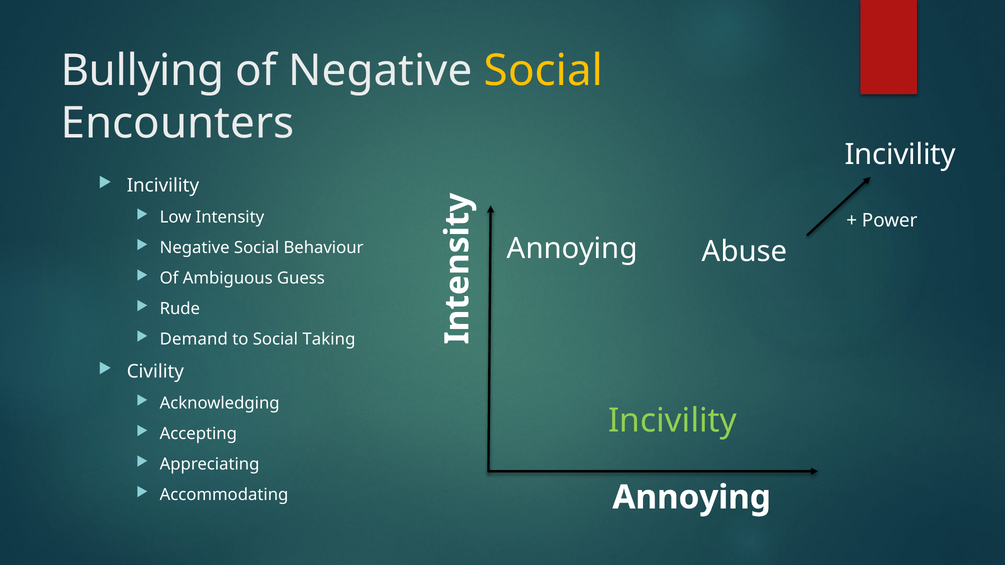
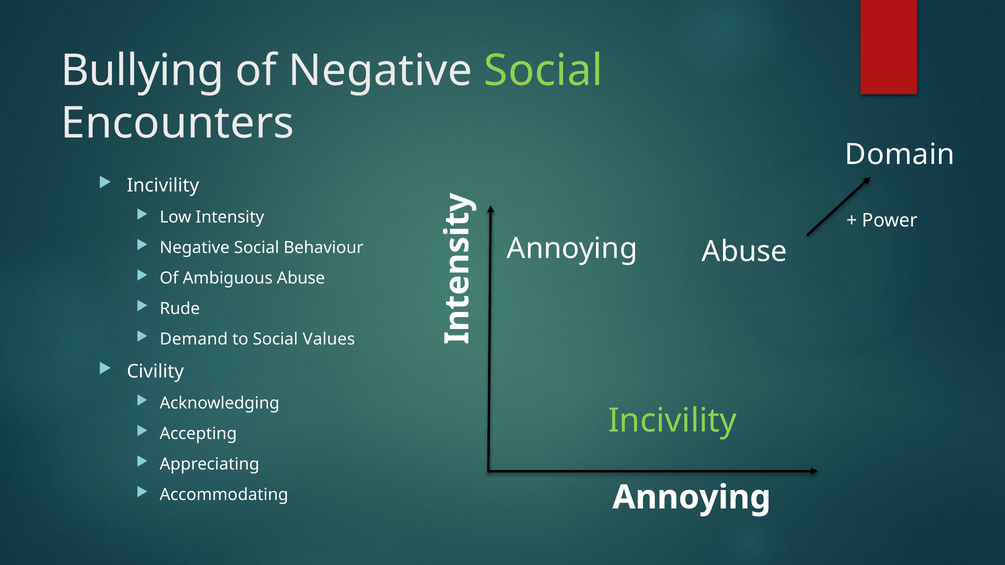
Social colour: yellow -> light green (544, 71)
Incivility: Incivility -> Domain (900, 155)
Ambiguous Guess: Guess -> Abuse (301, 278)
Taking: Taking -> Values (329, 340)
